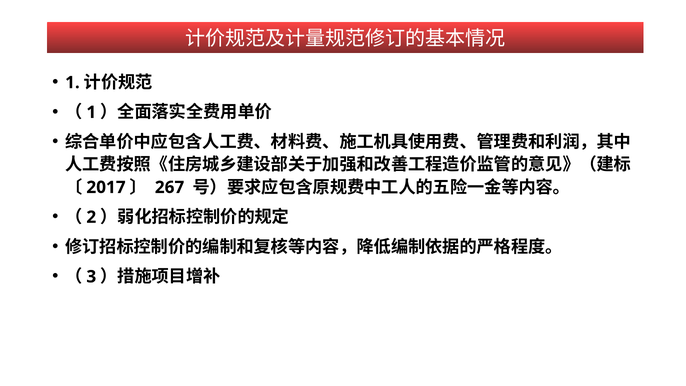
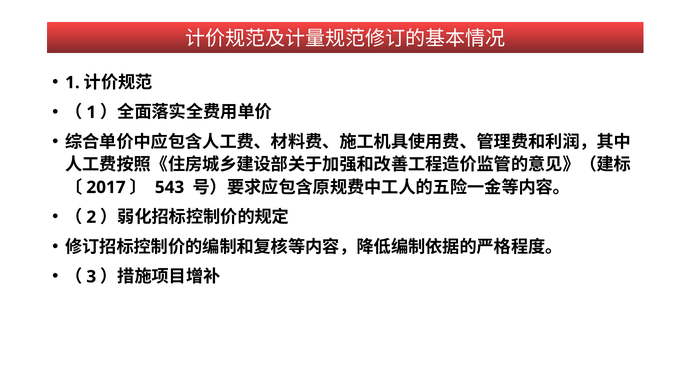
267: 267 -> 543 (170, 187)
